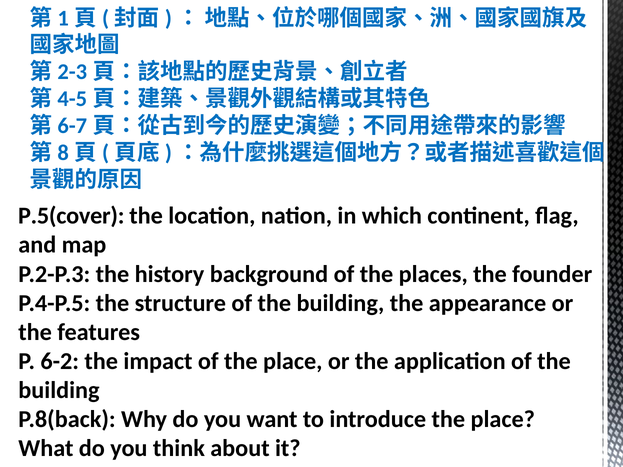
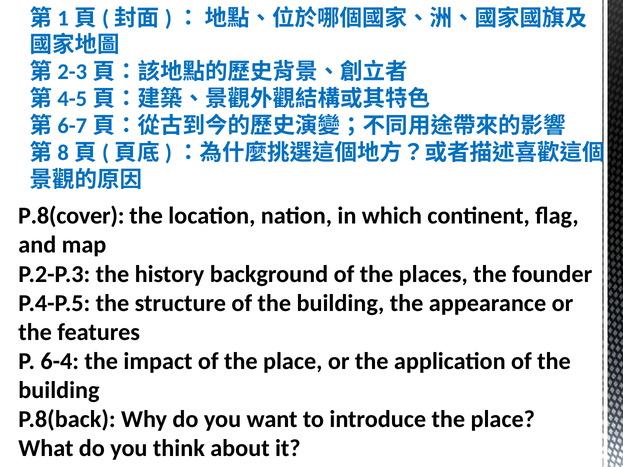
P.5(cover: P.5(cover -> P.8(cover (71, 216)
6-2: 6-2 -> 6-4 (60, 361)
